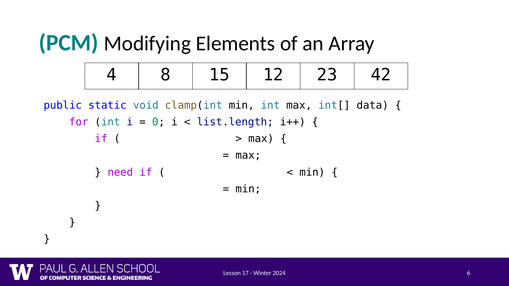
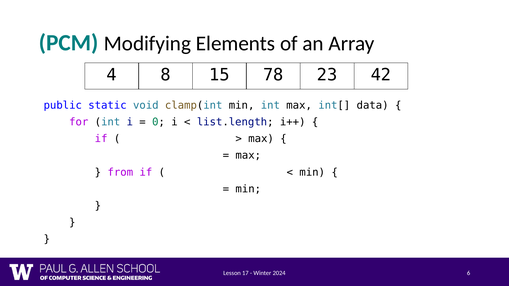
12: 12 -> 78 (273, 75)
need: need -> from (120, 172)
